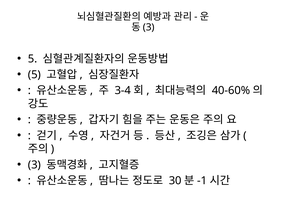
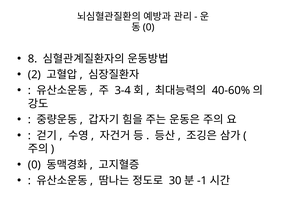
3: 3 -> 0 (149, 27)
5: 5 -> 8 (33, 59)
5: 5 -> 2 (34, 75)
3: 3 -> 0 (34, 165)
